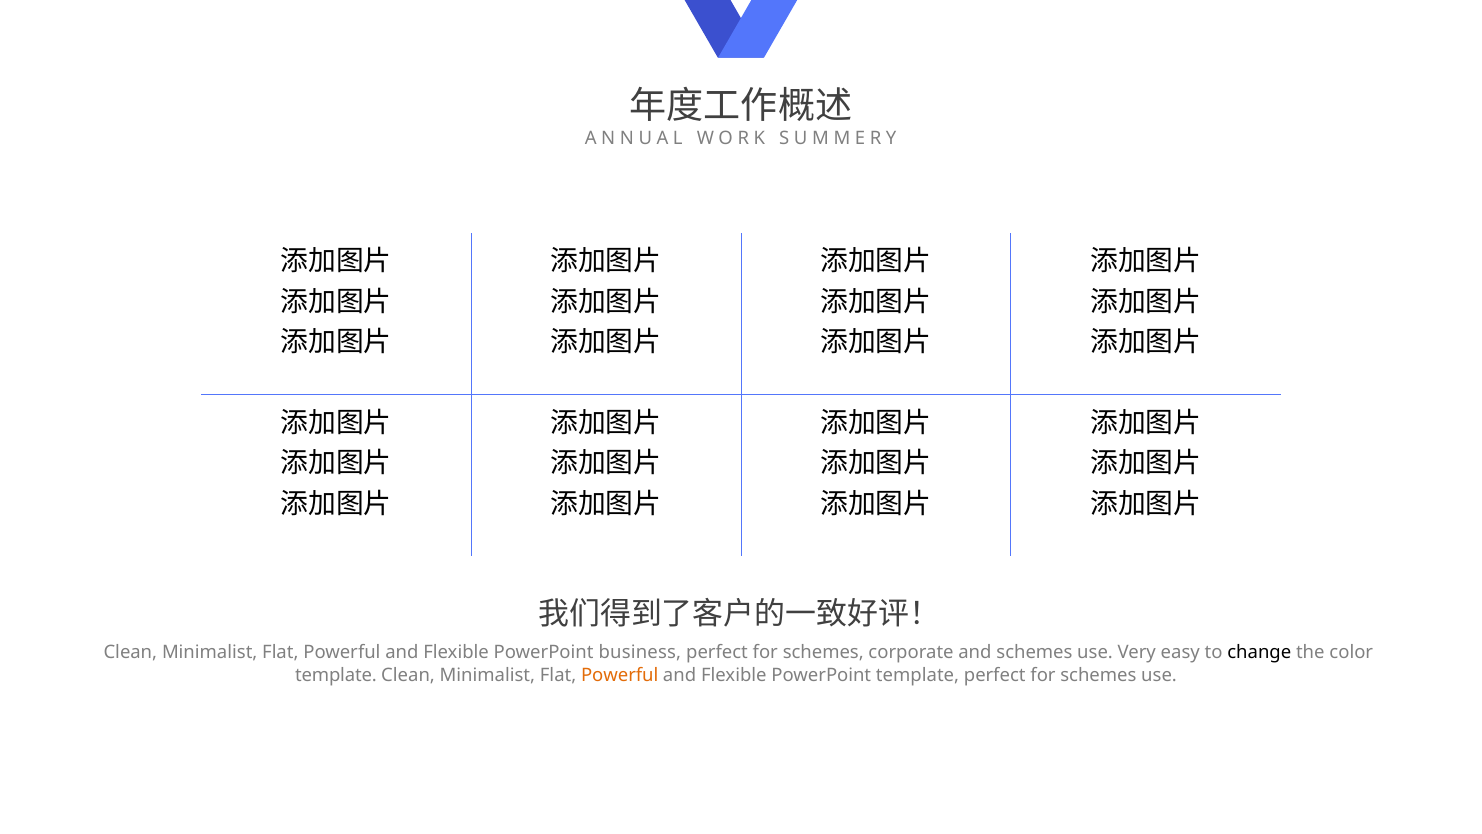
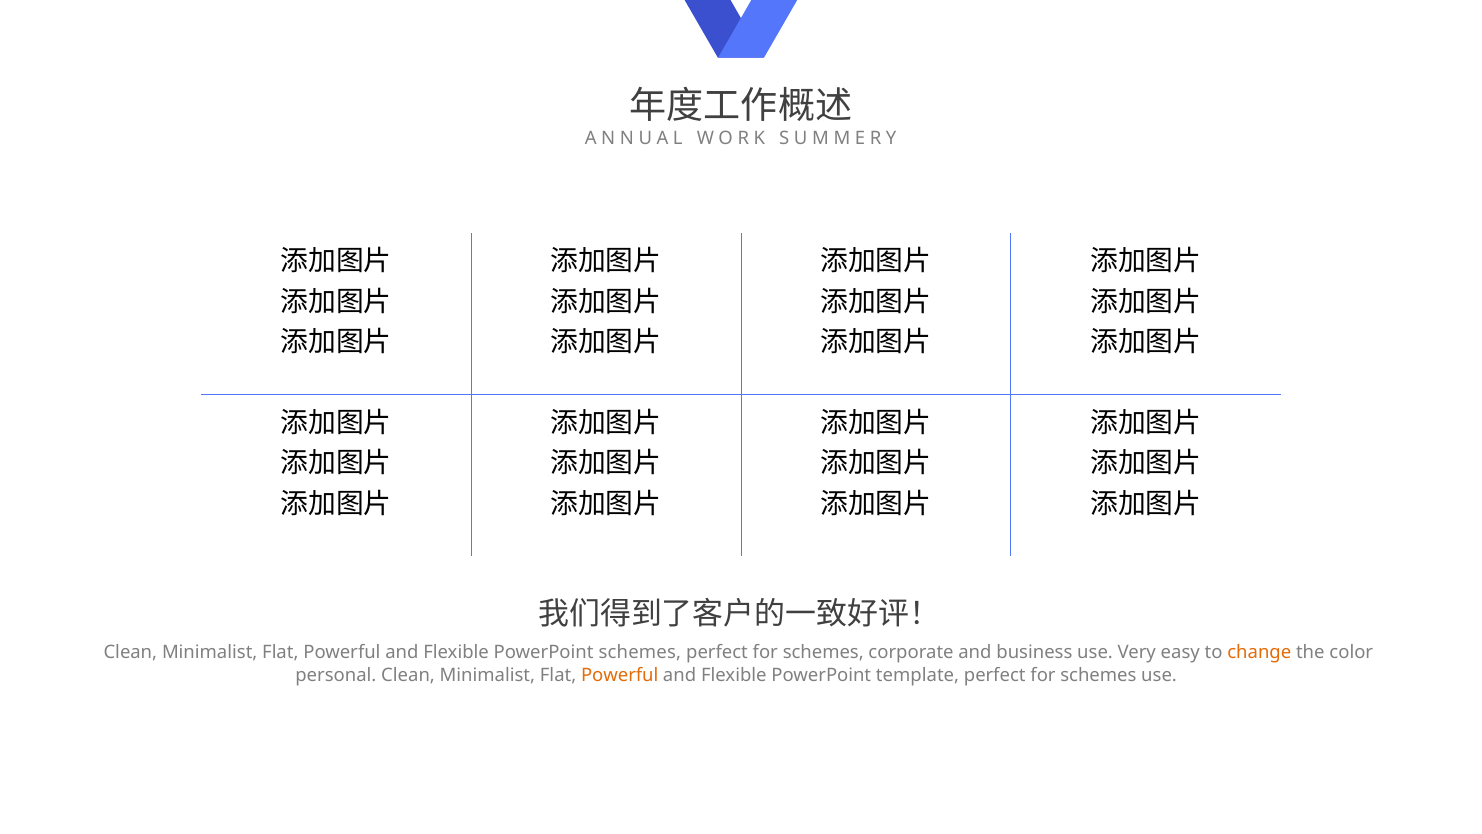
PowerPoint business: business -> schemes (640, 652)
and schemes: schemes -> business (1034, 652)
change colour: black -> orange (1259, 652)
template: template -> personal (336, 675)
